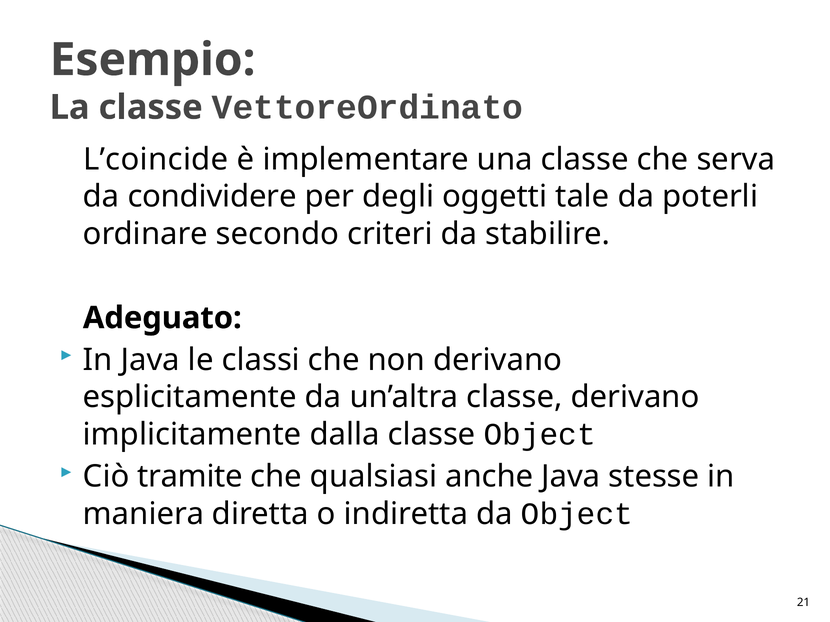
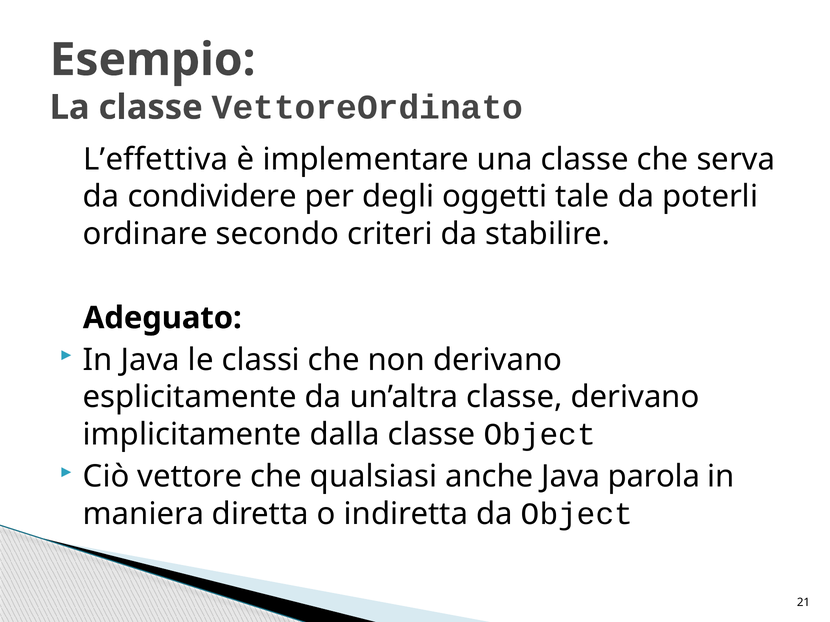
L’coincide: L’coincide -> L’effettiva (156, 159)
tramite: tramite -> vettore (190, 477)
stesse: stesse -> parola (654, 477)
